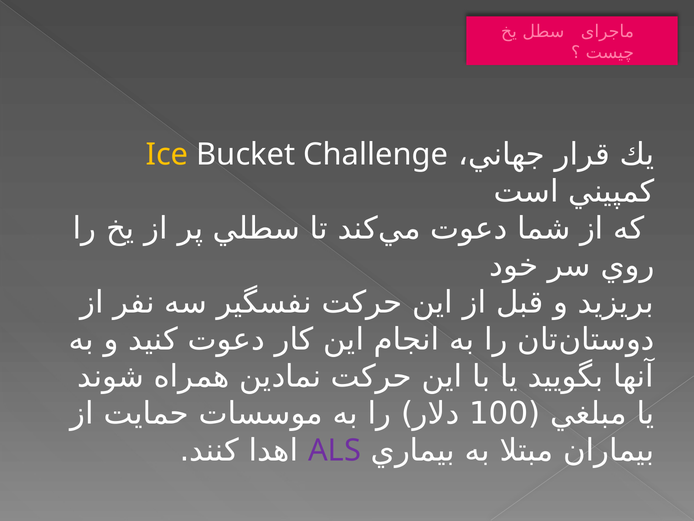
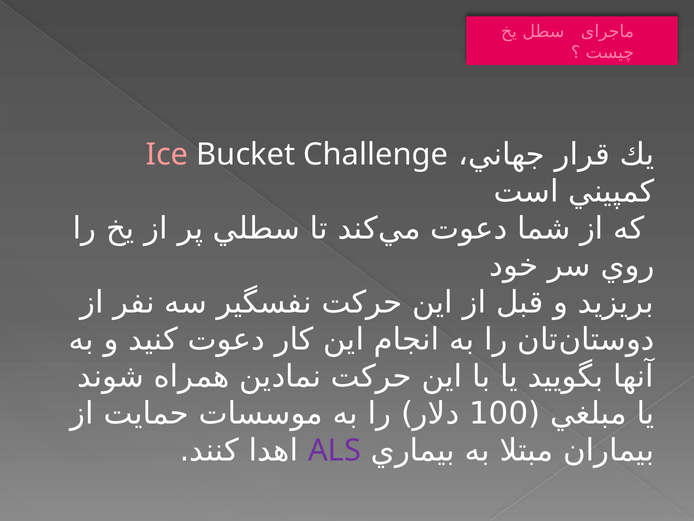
Ice colour: yellow -> pink (167, 154)
